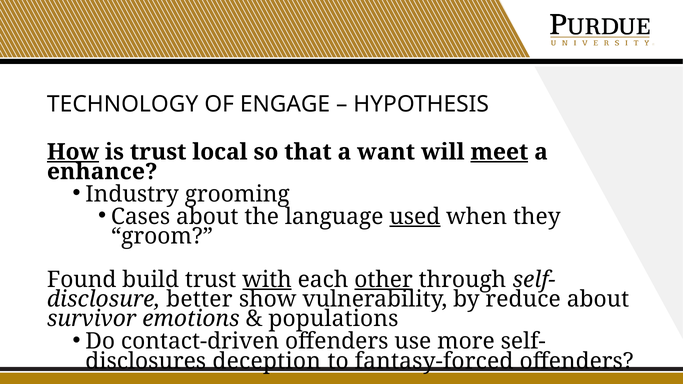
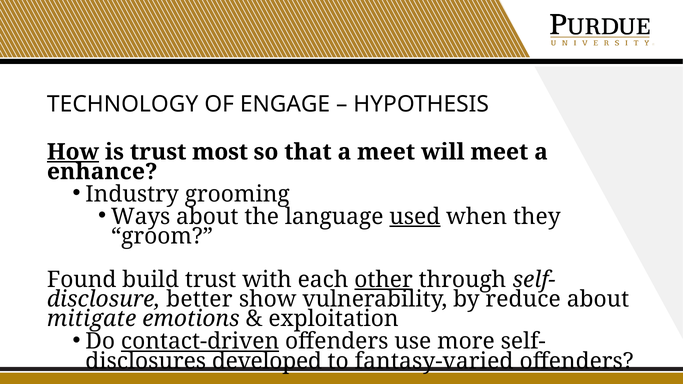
local: local -> most (220, 152)
a want: want -> meet (386, 152)
meet underline: present -> none (499, 152)
Cases: Cases -> Ways (141, 217)
with underline: present -> none (267, 280)
survivor: survivor -> mitigate (92, 319)
populations: populations -> exploitation (334, 319)
contact-driven underline: none -> present (200, 342)
deception: deception -> developed (267, 361)
fantasy-forced: fantasy-forced -> fantasy-varied (434, 361)
